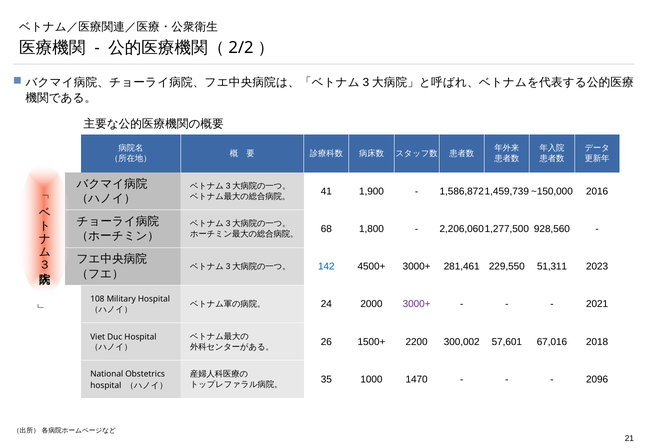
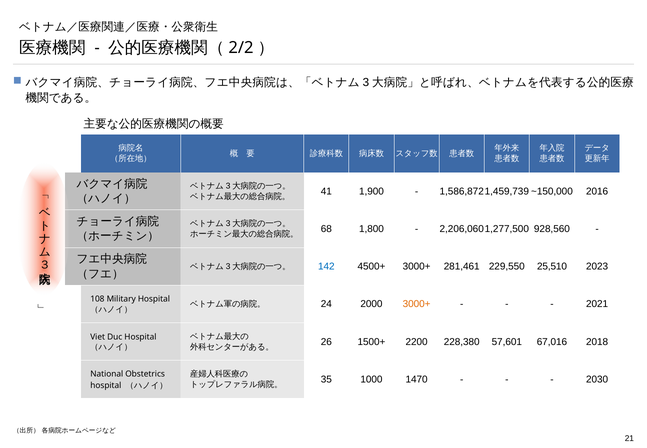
51,311: 51,311 -> 25,510 (552, 266)
3000+ colour: purple -> orange (417, 304)
300,002: 300,002 -> 228,380 (462, 342)
2096: 2096 -> 2030 (597, 379)
